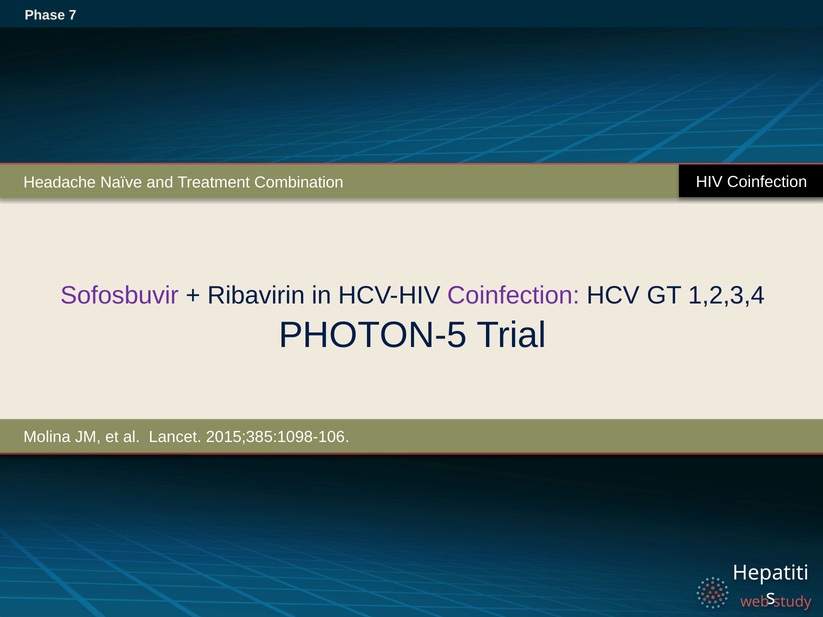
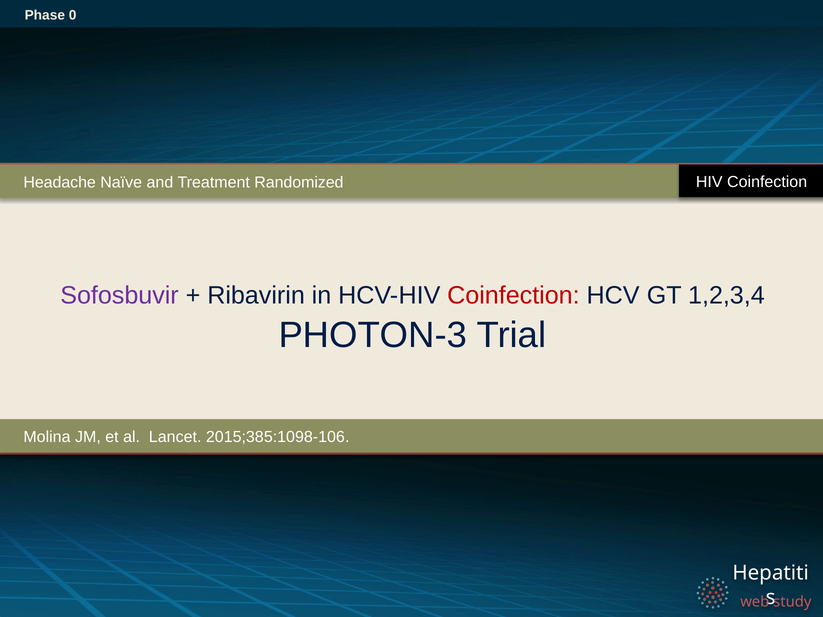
7: 7 -> 0 (73, 15)
Combination: Combination -> Randomized (299, 182)
Coinfection colour: purple -> red (513, 296)
PHOTON-5: PHOTON-5 -> PHOTON-3 (373, 335)
